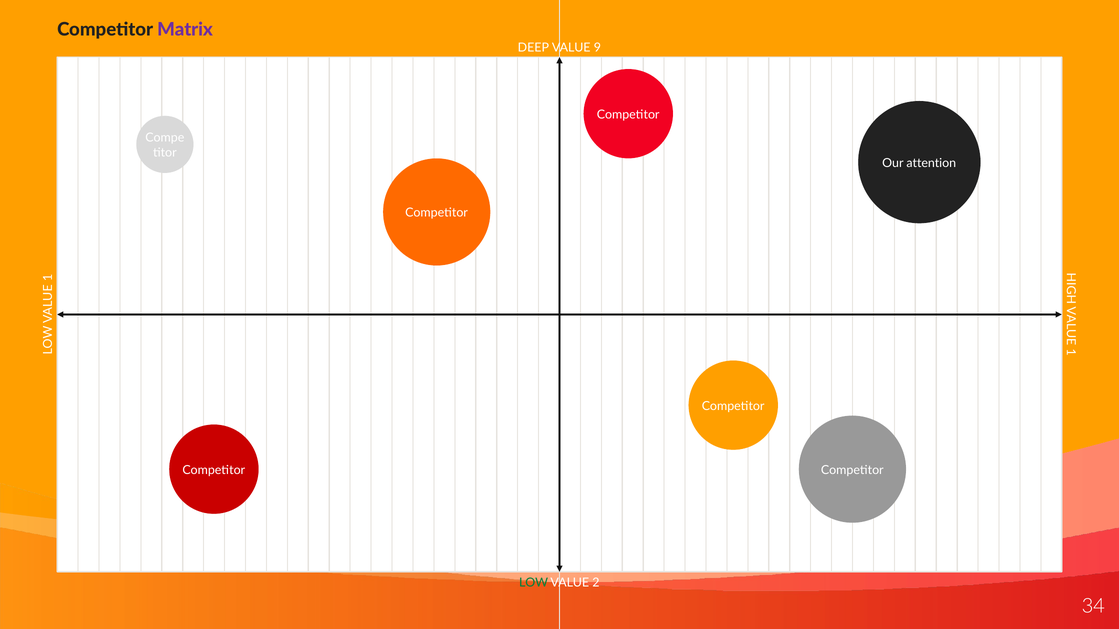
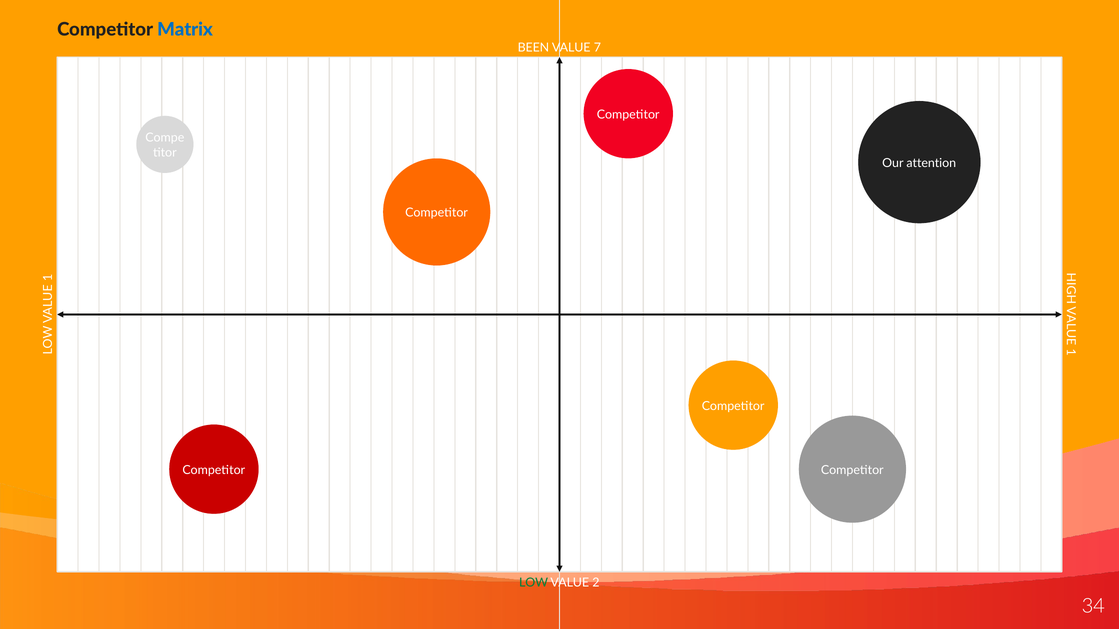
Matrix colour: purple -> blue (185, 30)
DEEP: DEEP -> BEEN (533, 48)
9: 9 -> 7 (597, 48)
